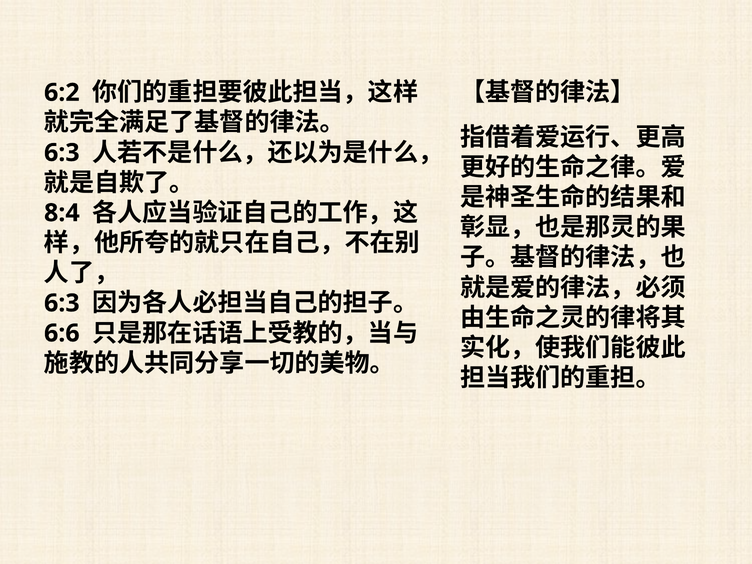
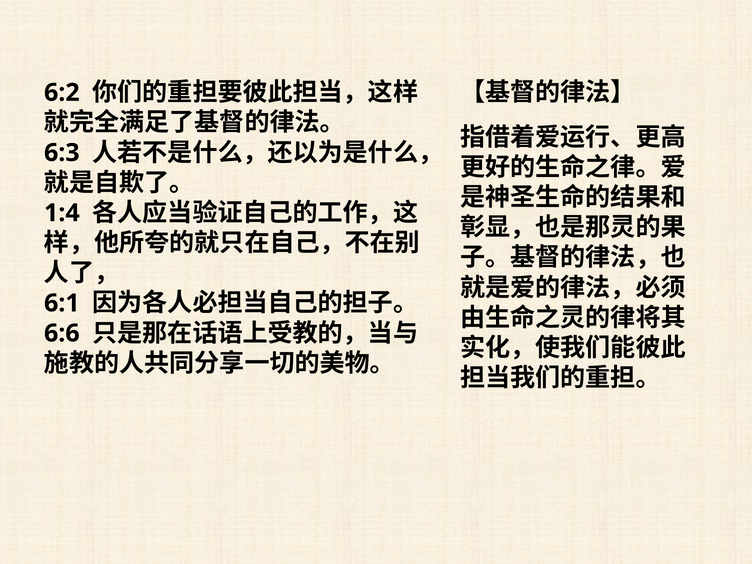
8:4: 8:4 -> 1:4 (62, 213)
6:3: 6:3 -> 6:1 (62, 303)
